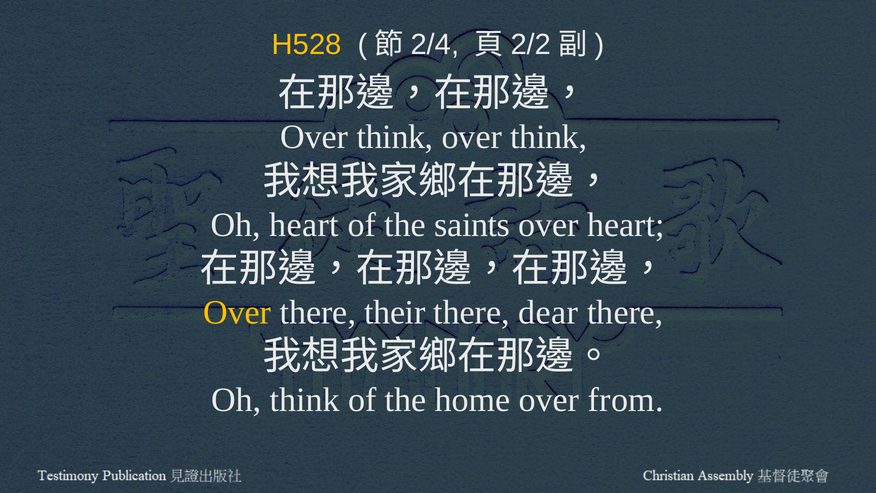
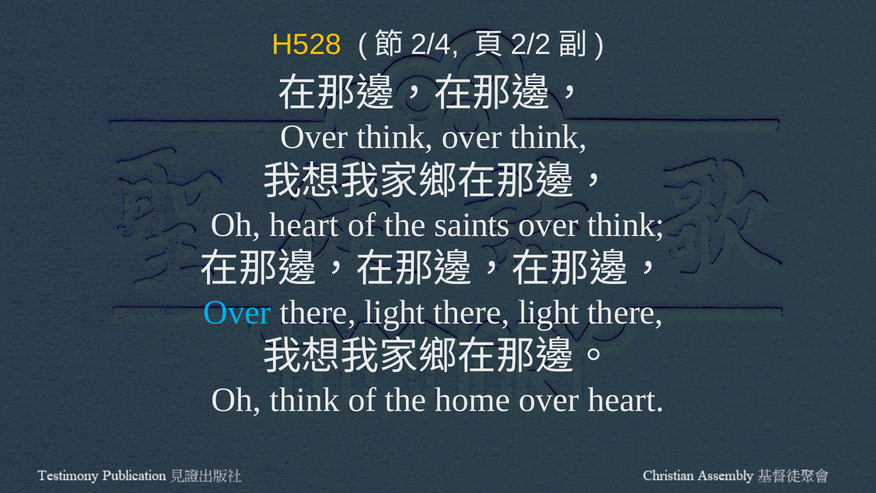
heart: heart -> think (626, 225)
Over colour: yellow -> light blue (237, 312)
their: their -> light (395, 312)
dear: dear -> light (549, 312)
over from: from -> heart (626, 400)
